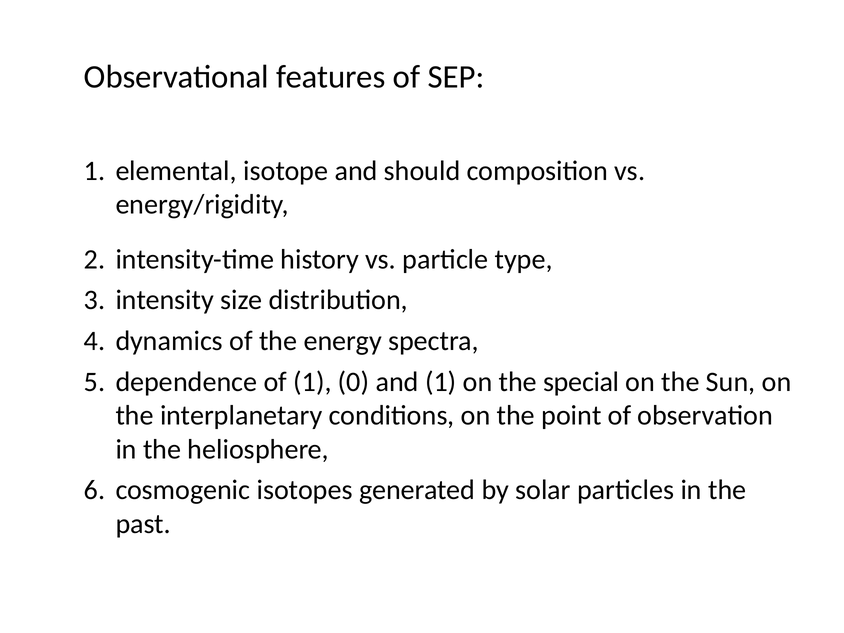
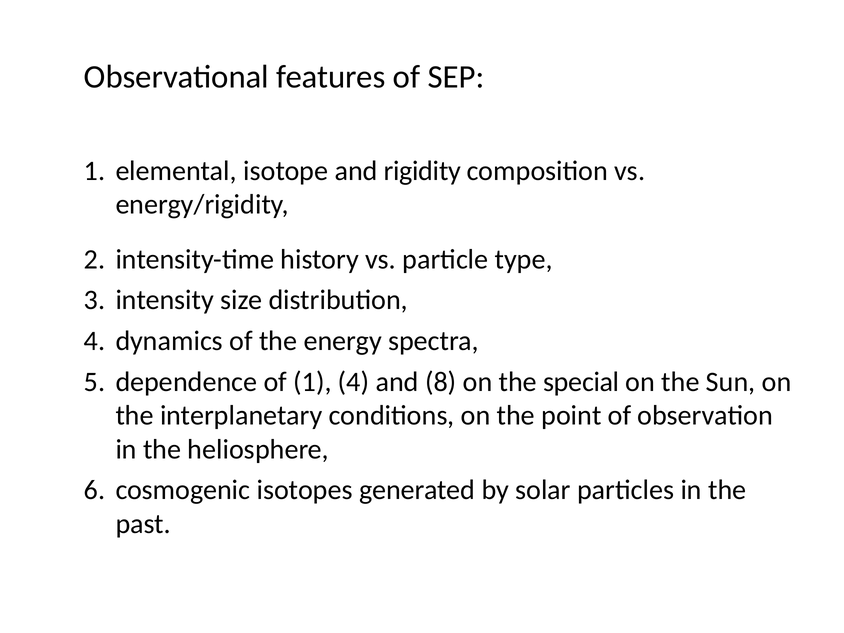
should: should -> rigidity (422, 171)
1 0: 0 -> 4 (354, 382)
and 1: 1 -> 8 (441, 382)
